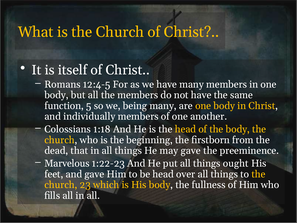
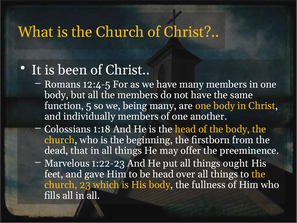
itself: itself -> been (73, 70)
may gave: gave -> offer (191, 151)
